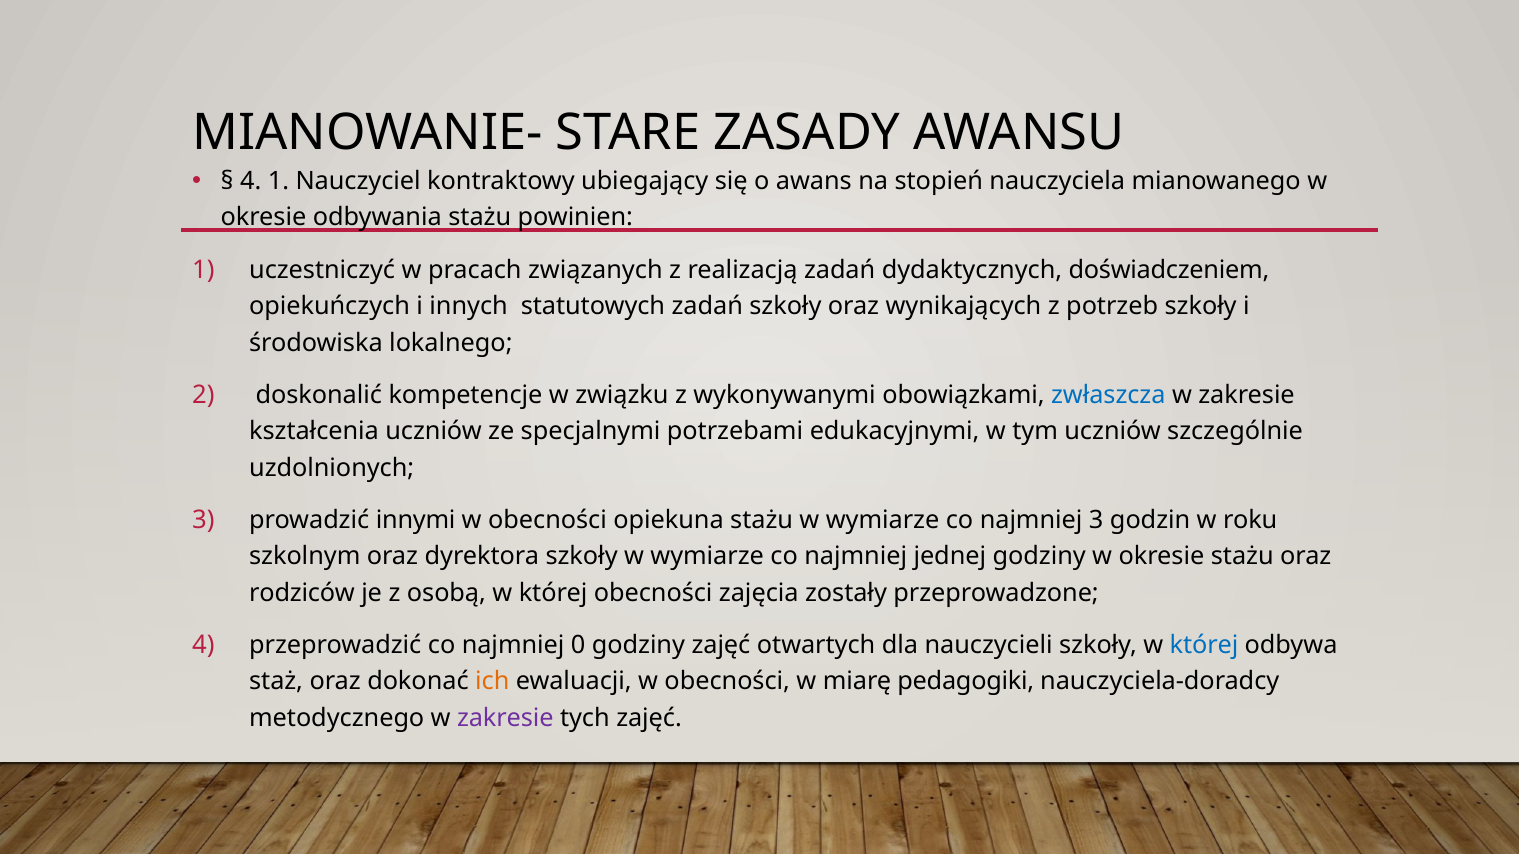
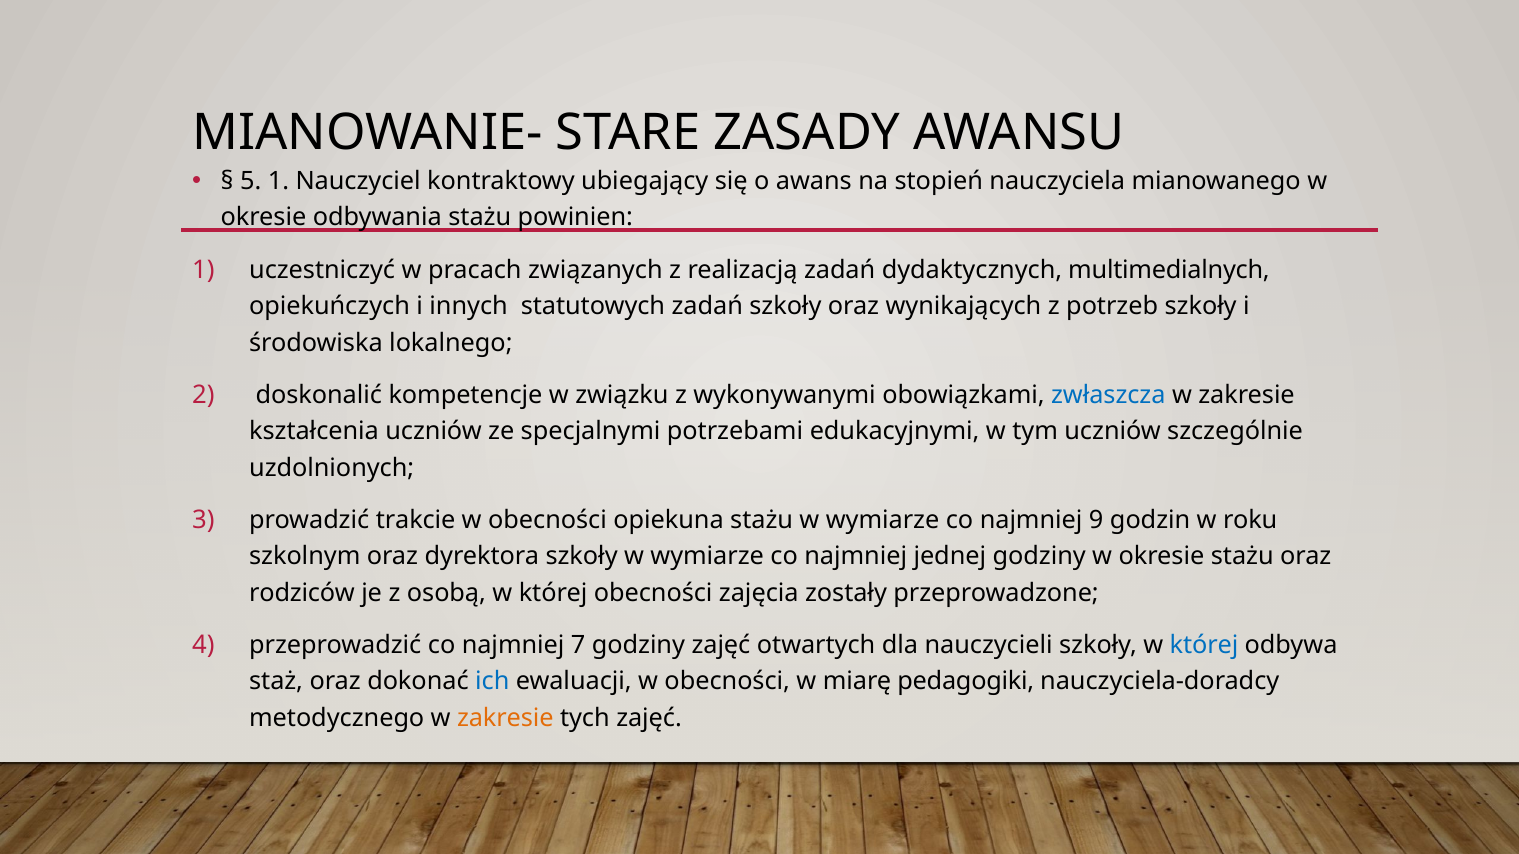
4: 4 -> 5 (251, 181)
doświadczeniem: doświadczeniem -> multimedialnych (1169, 270)
innymi: innymi -> trakcie (416, 520)
najmniej 3: 3 -> 9 (1096, 520)
0: 0 -> 7 (578, 645)
ich colour: orange -> blue (492, 682)
zakresie colour: purple -> orange (505, 718)
